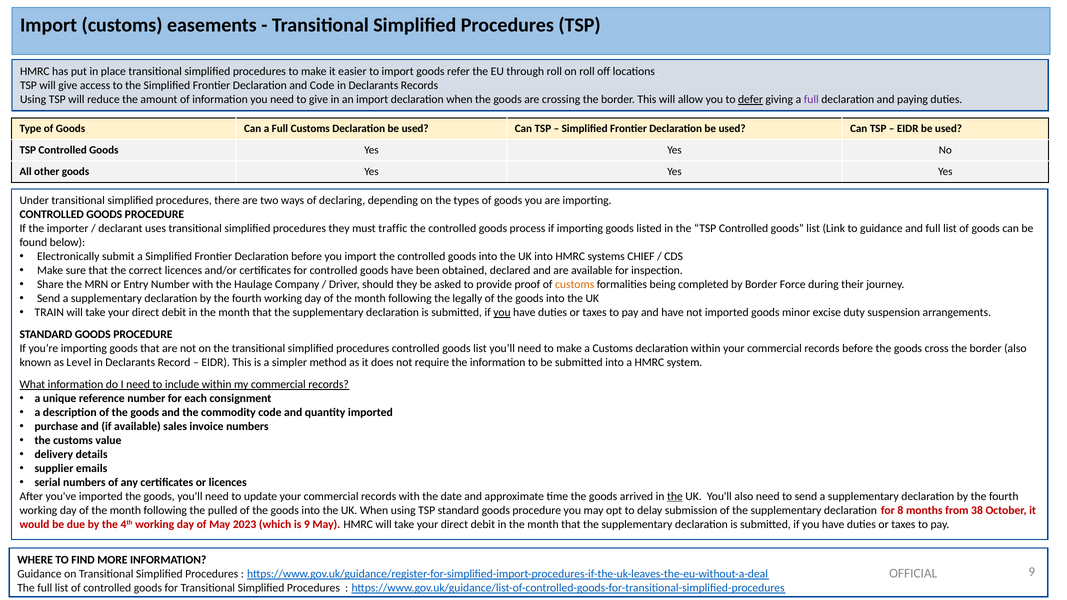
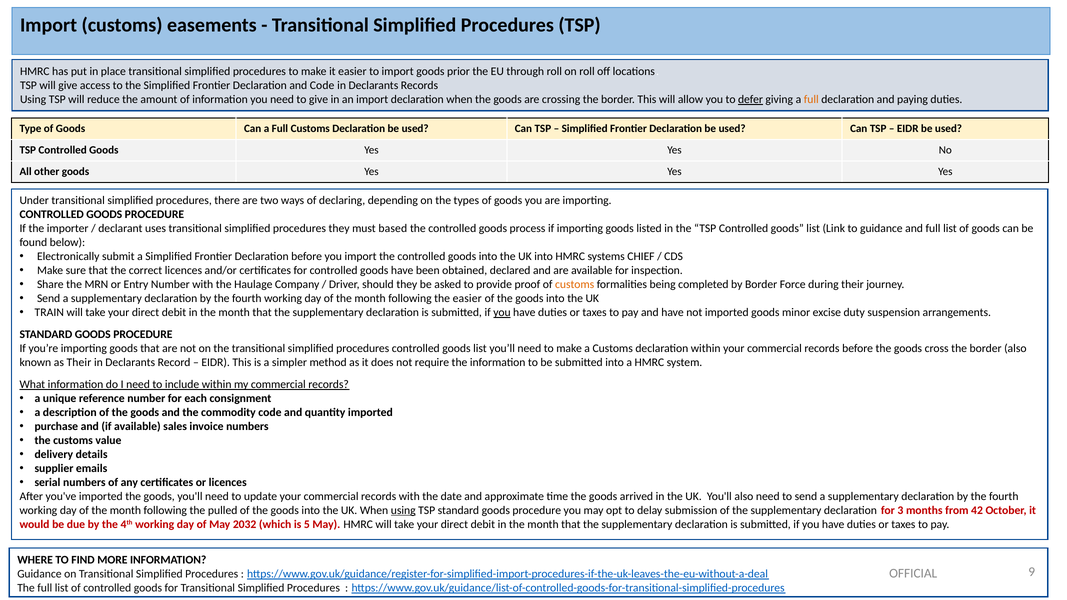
refer: refer -> prior (458, 71)
full colour: purple -> orange (811, 99)
traffic: traffic -> based (393, 229)
the legally: legally -> easier (467, 299)
as Level: Level -> Their (79, 363)
the underline: present -> none (675, 496)
using underline: none -> present (403, 510)
8: 8 -> 3 (900, 510)
38: 38 -> 42 (977, 510)
2023: 2023 -> 2032 (245, 524)
is 9: 9 -> 5 (307, 524)
